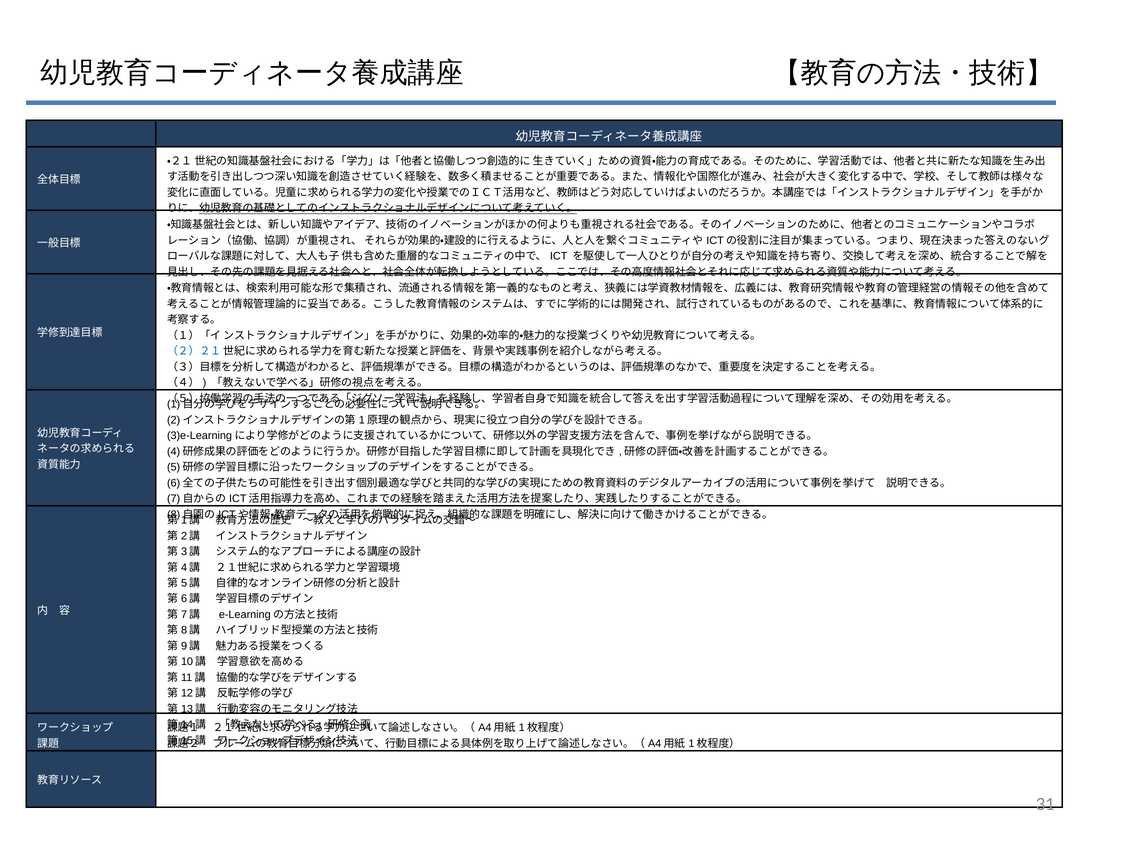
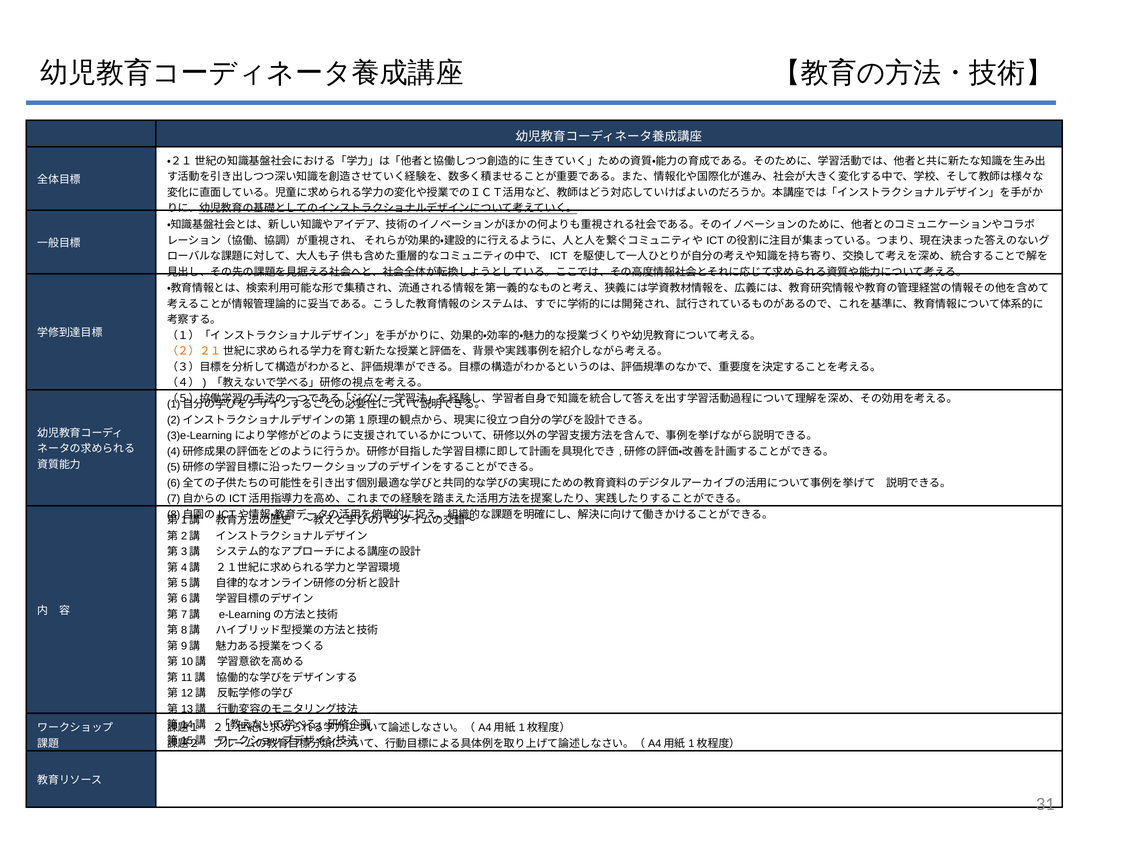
（２）２１ colour: blue -> orange (194, 351)
